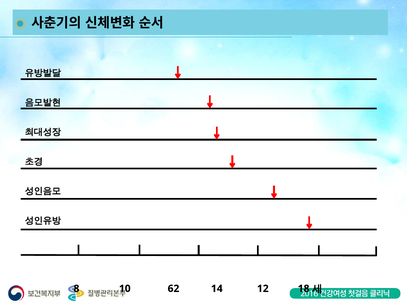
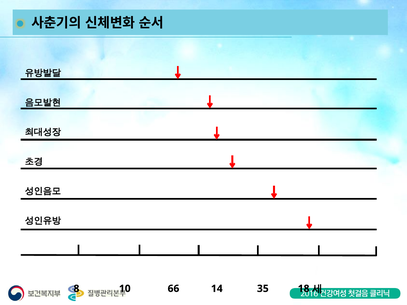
62: 62 -> 66 (173, 289)
12: 12 -> 35 (263, 289)
